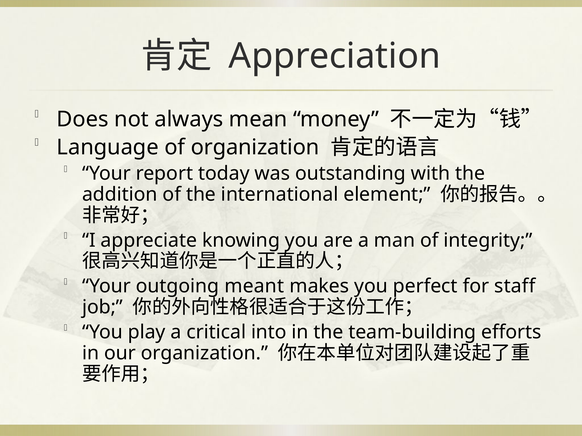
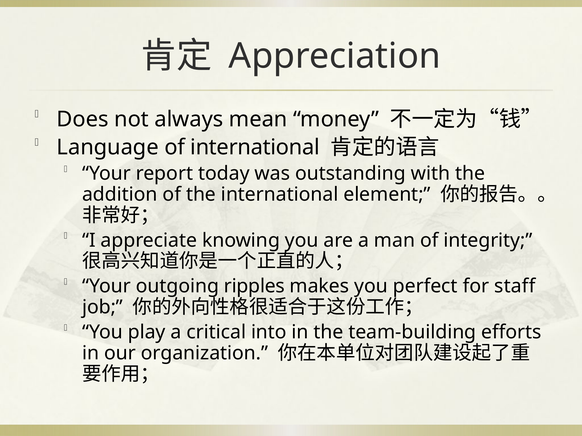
of organization: organization -> international (255, 148)
meant: meant -> ripples (254, 287)
